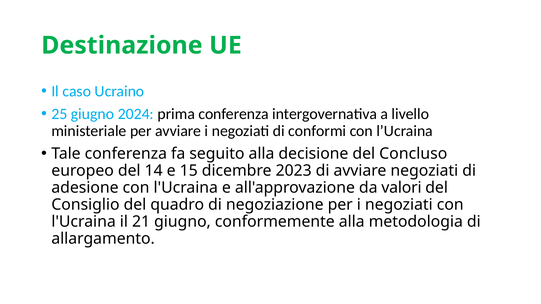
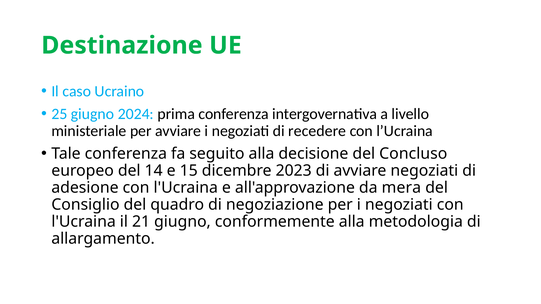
conformi: conformi -> recedere (317, 131)
valori: valori -> mera (401, 188)
